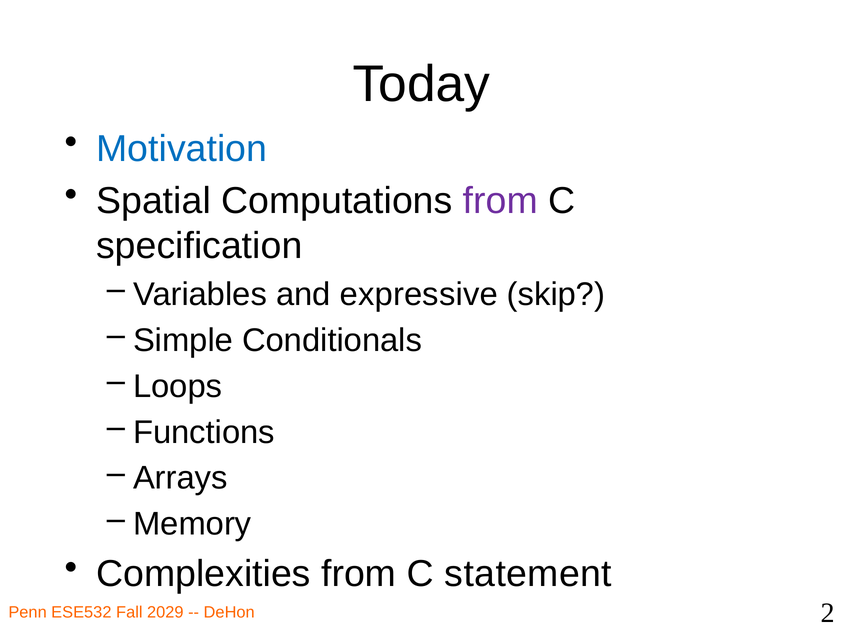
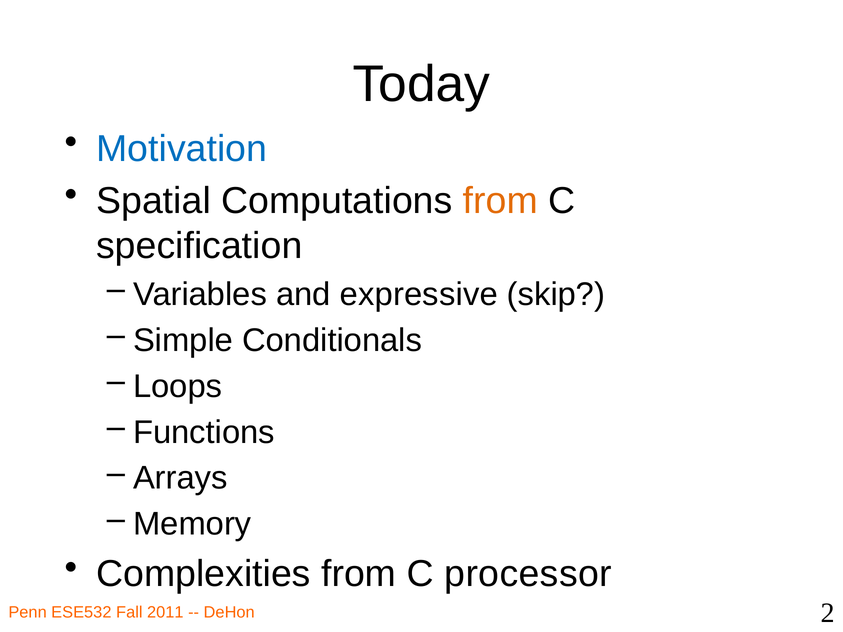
from colour: purple -> orange (500, 201)
statement: statement -> processor (528, 574)
2029: 2029 -> 2011 (165, 612)
